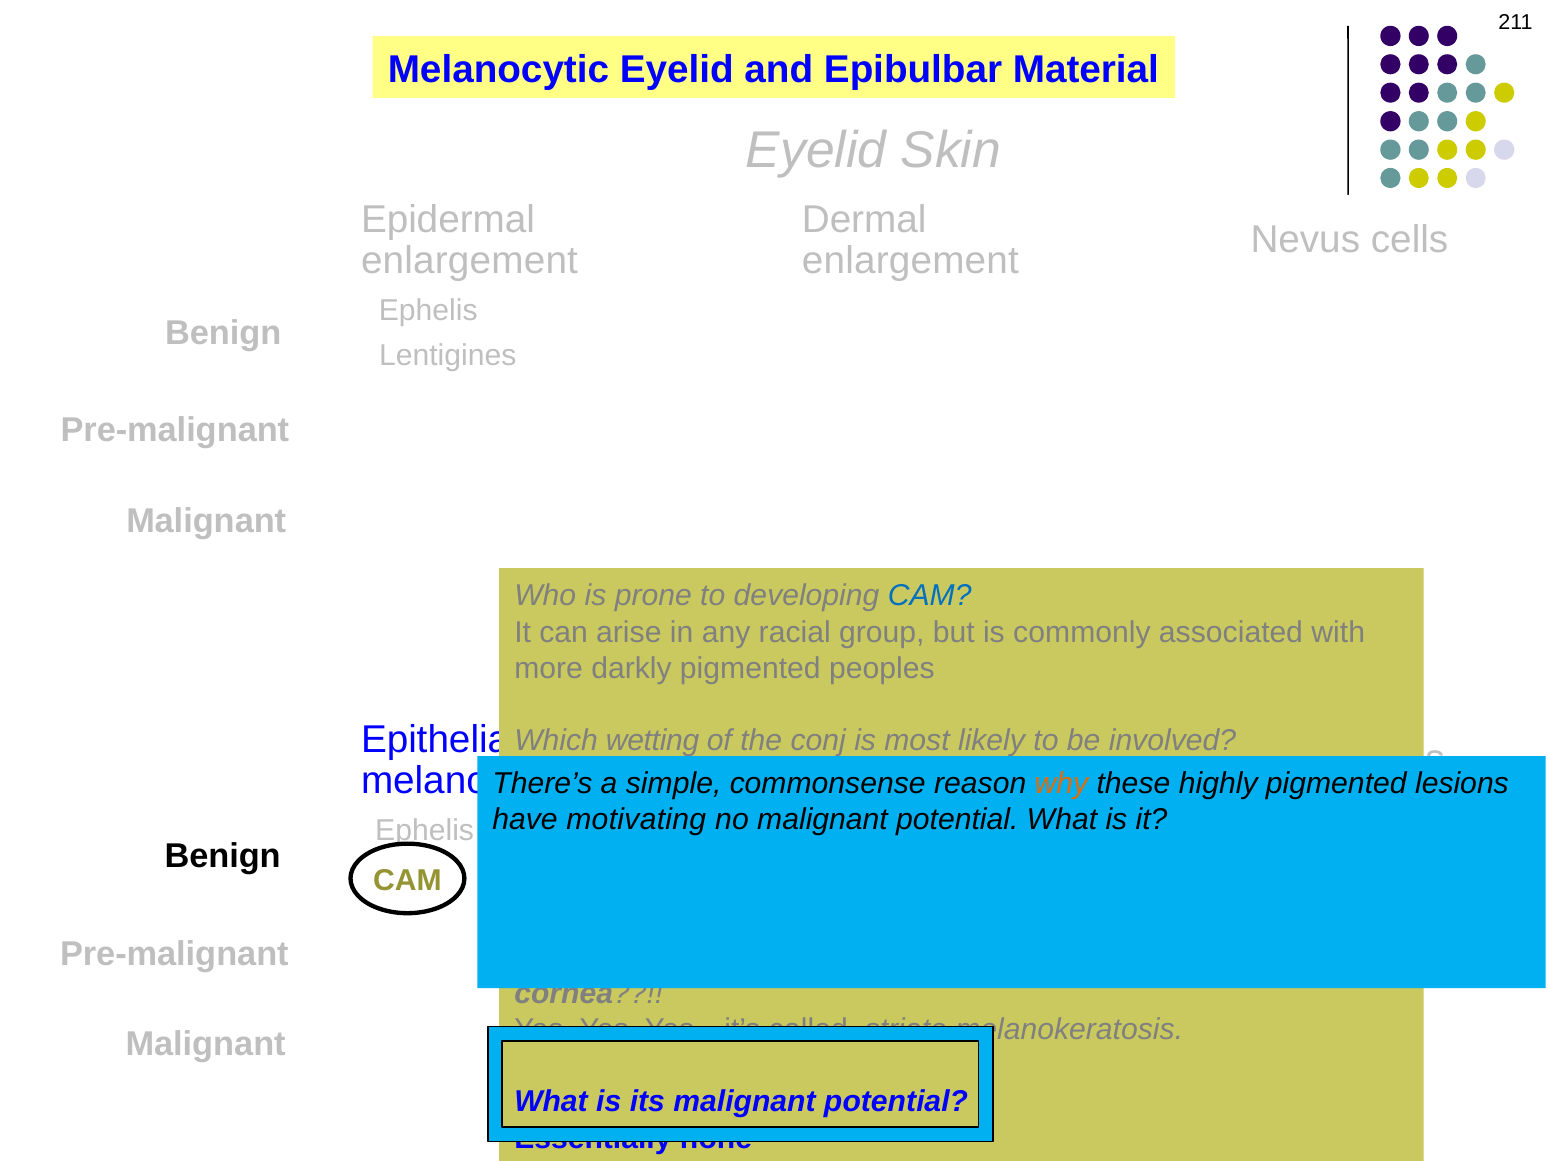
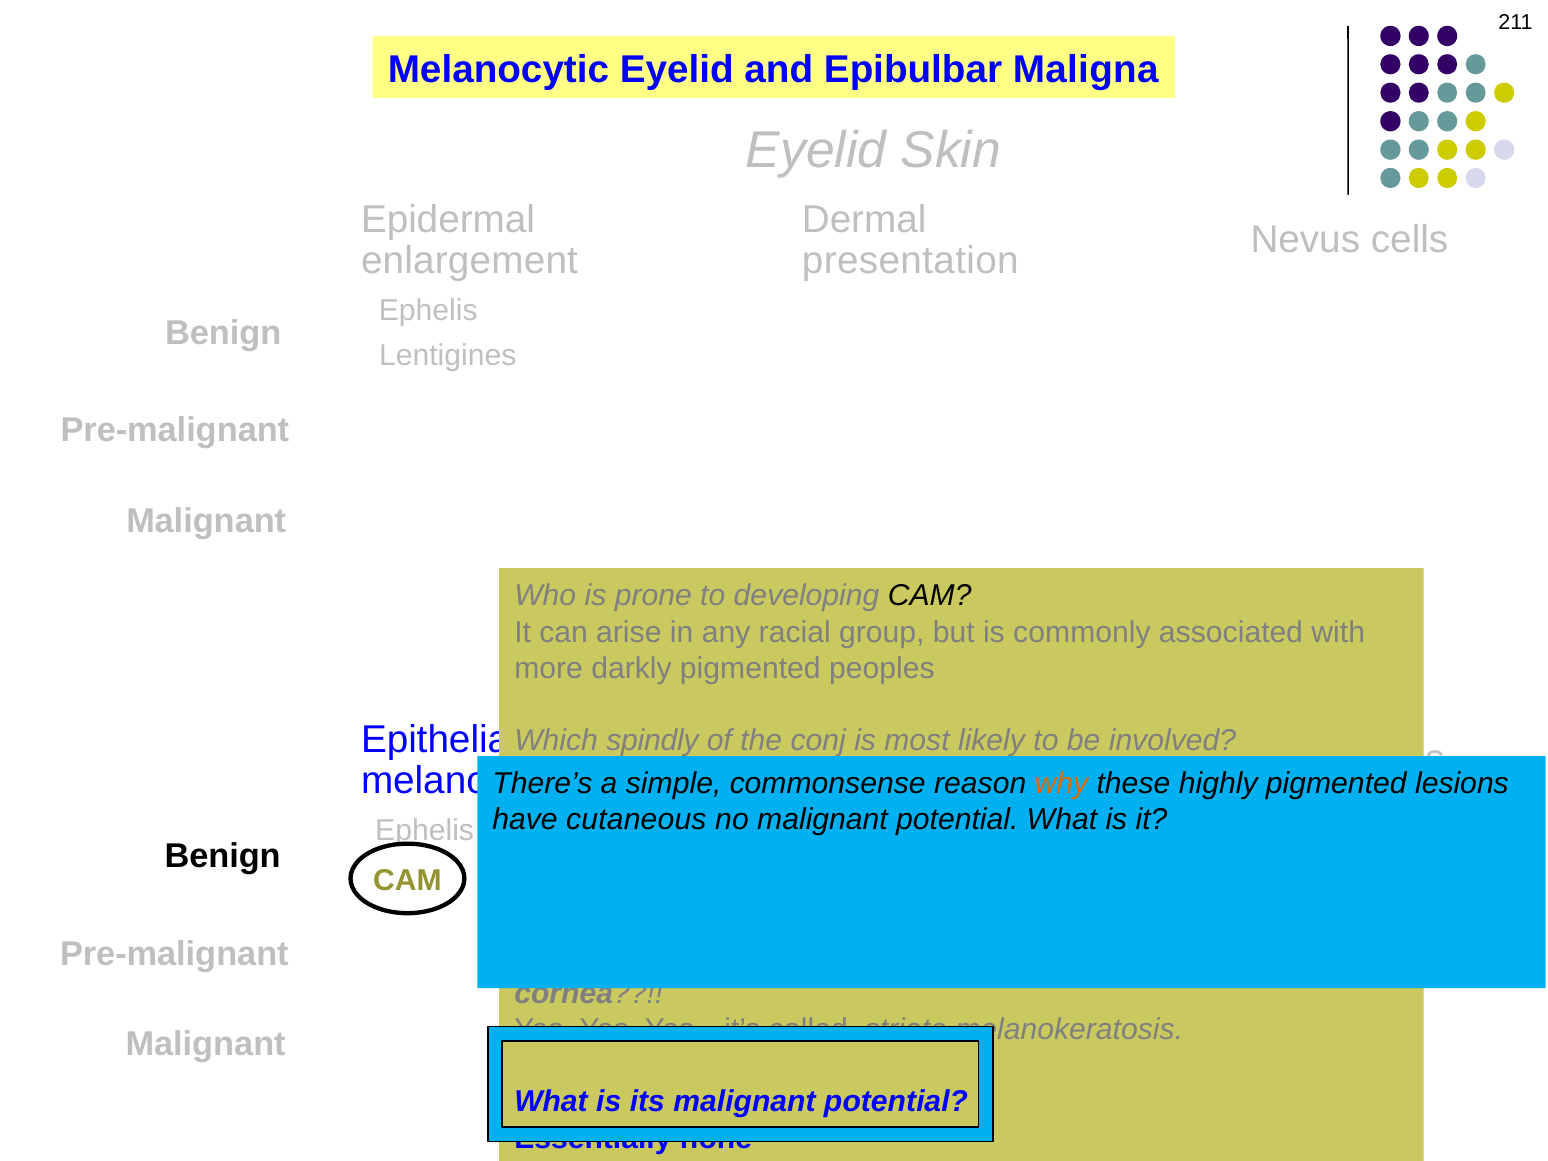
Material: Material -> Maligna (1086, 70)
enlargement: enlargement -> presentation (910, 260)
CAM colour: blue -> black (930, 596)
wetting: wetting -> spindly (653, 741)
motivating: motivating -> cutaneous (636, 820)
